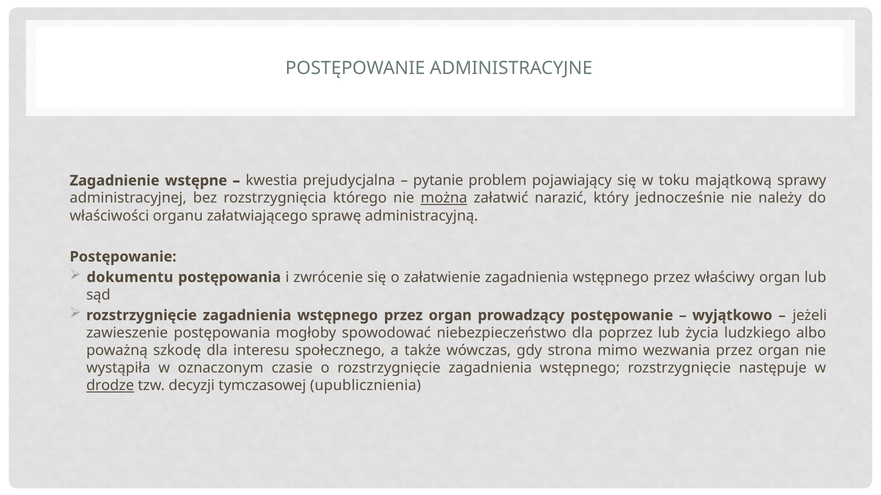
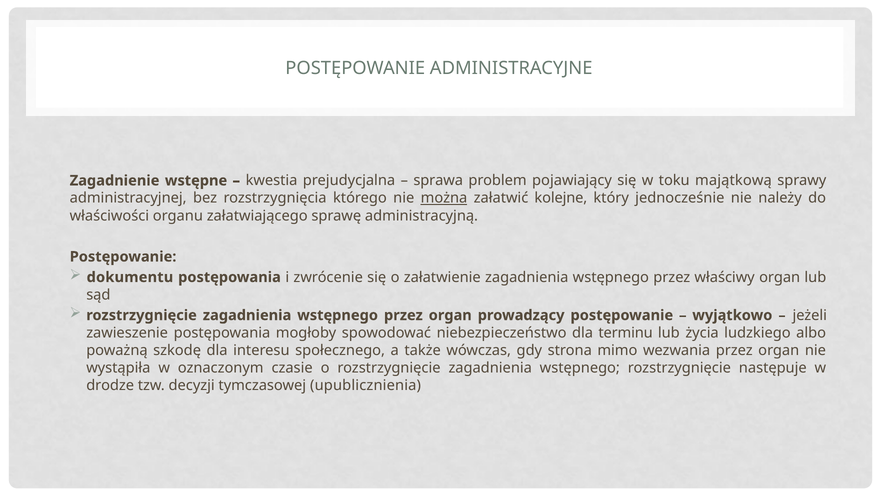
pytanie: pytanie -> sprawa (438, 181)
narazić: narazić -> kolejne (561, 198)
poprzez: poprzez -> terminu (626, 333)
drodze underline: present -> none (110, 386)
